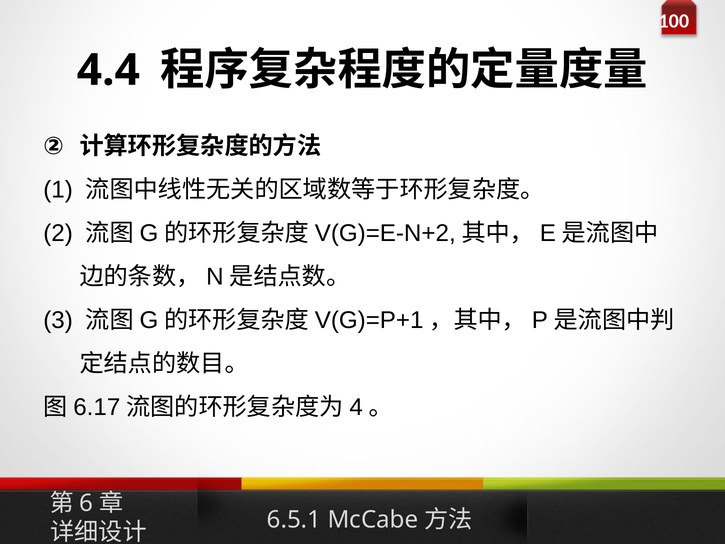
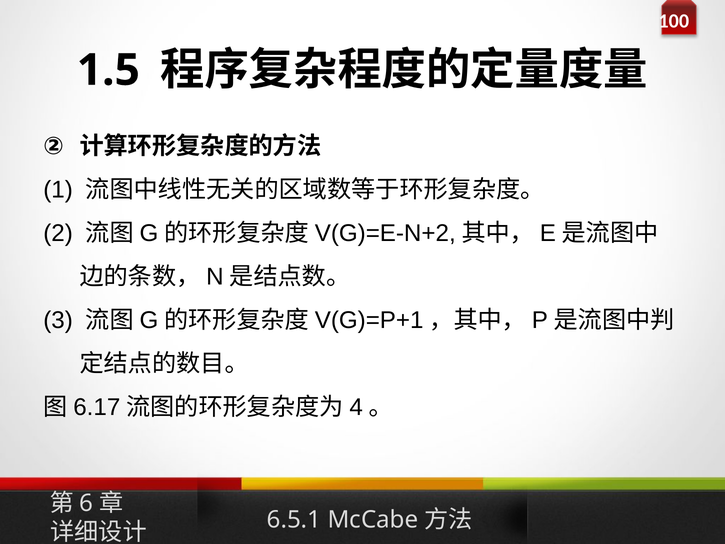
4.4: 4.4 -> 1.5 (108, 70)
